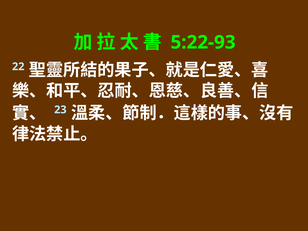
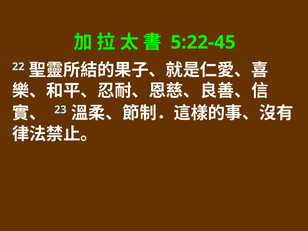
5:22-93: 5:22-93 -> 5:22-45 (203, 42)
